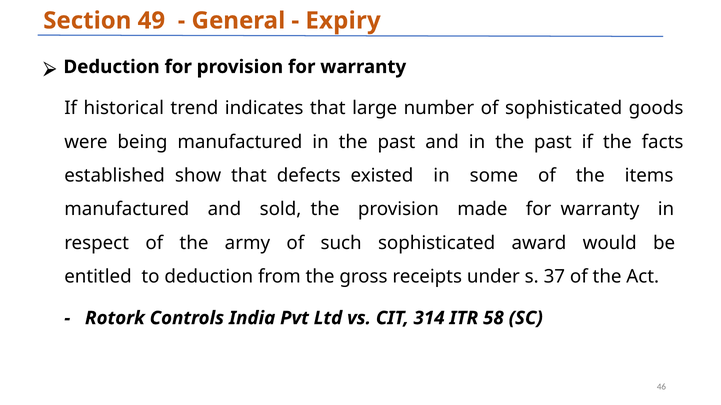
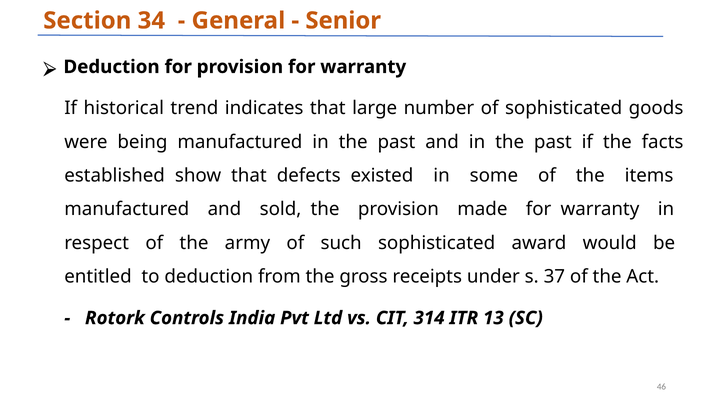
49: 49 -> 34 (151, 21)
Expiry: Expiry -> Senior (343, 21)
58: 58 -> 13 (493, 318)
